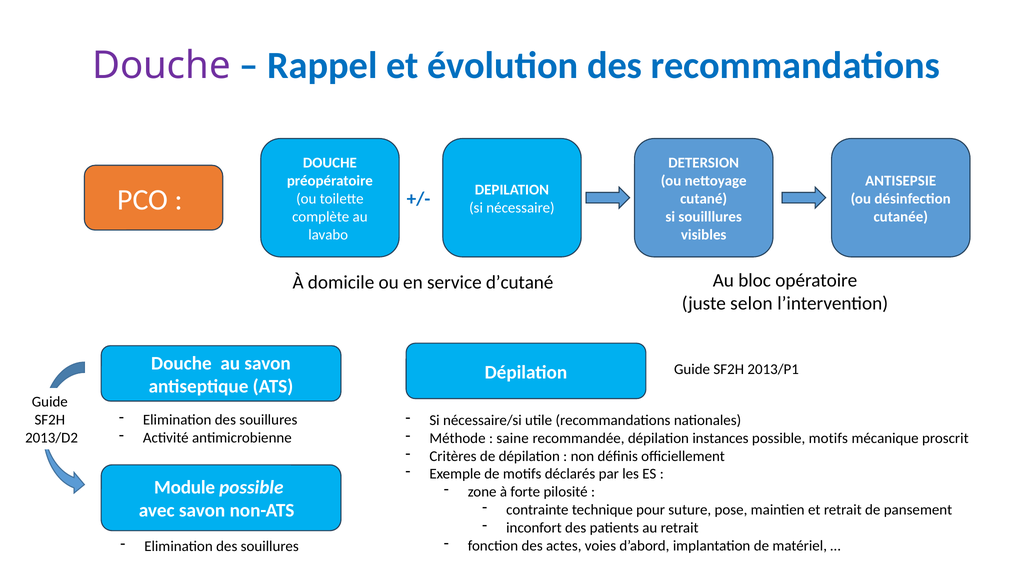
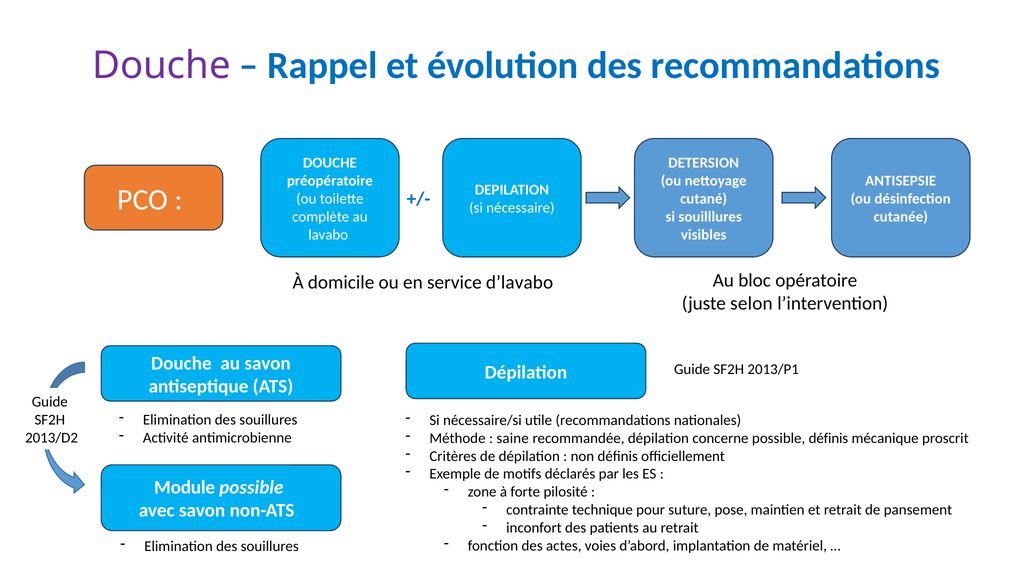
d’cutané: d’cutané -> d’lavabo (520, 282)
instances: instances -> concerne (720, 438)
possible motifs: motifs -> définis (828, 438)
